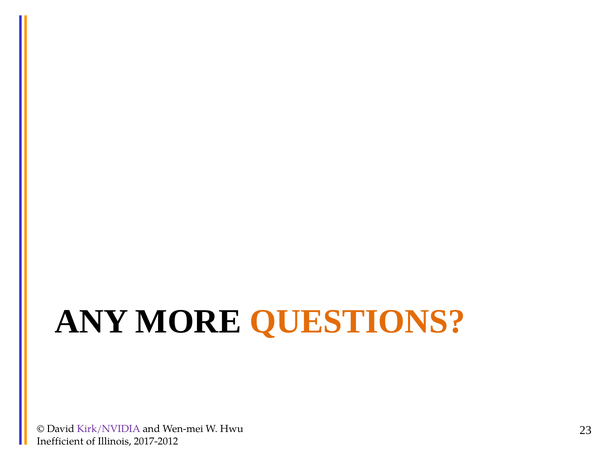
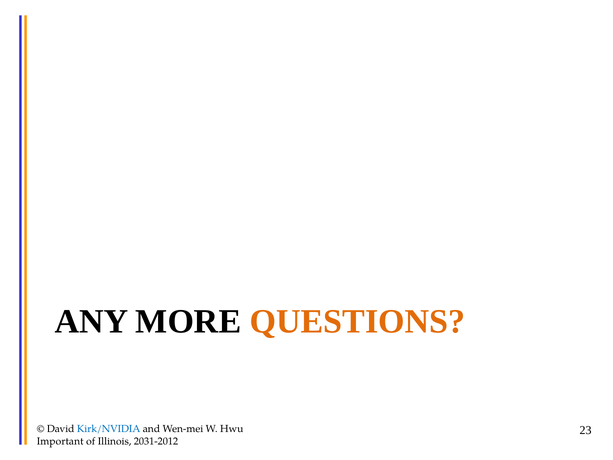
Kirk/NVIDIA colour: purple -> blue (109, 429)
Inefficient: Inefficient -> Important (60, 441)
2017-2012: 2017-2012 -> 2031-2012 (156, 441)
